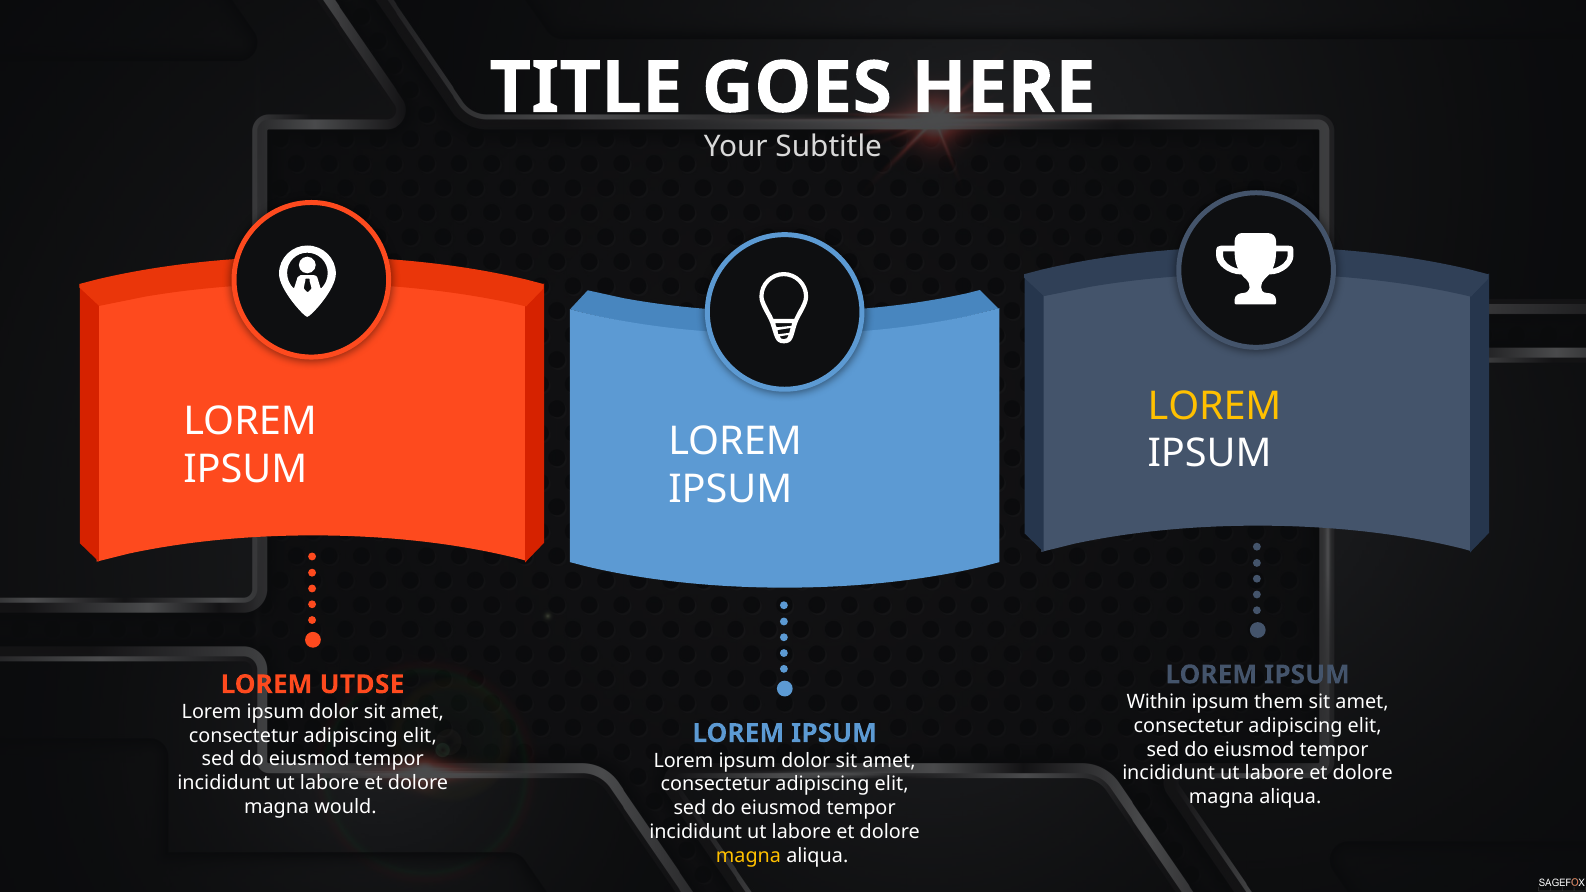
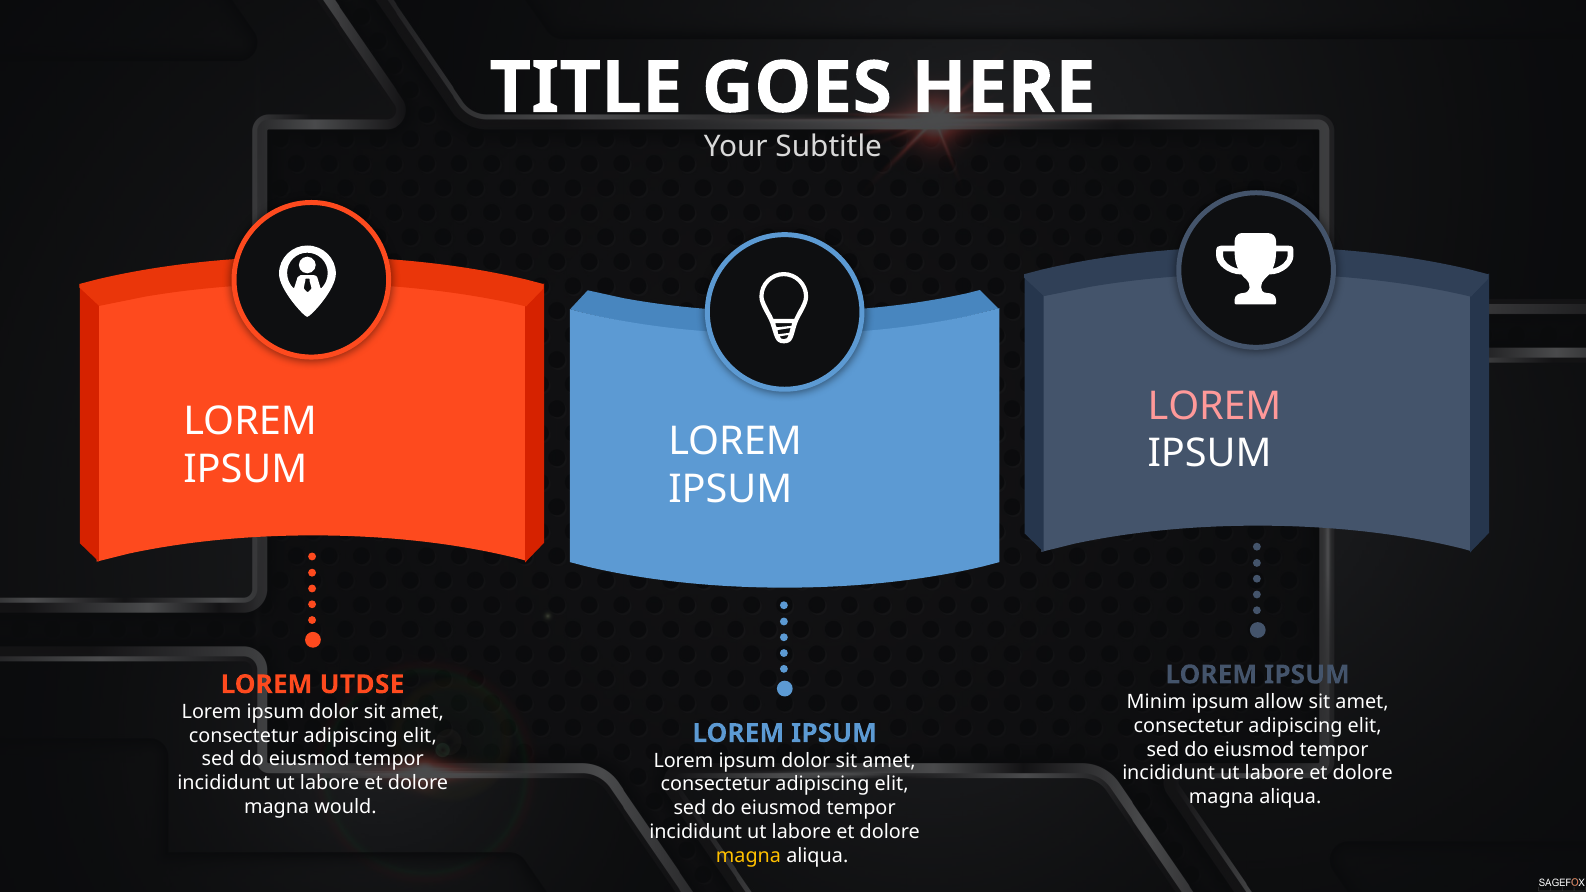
LOREM colour: yellow -> pink (1215, 406)
Within: Within -> Minim (1156, 702)
them: them -> allow (1279, 702)
